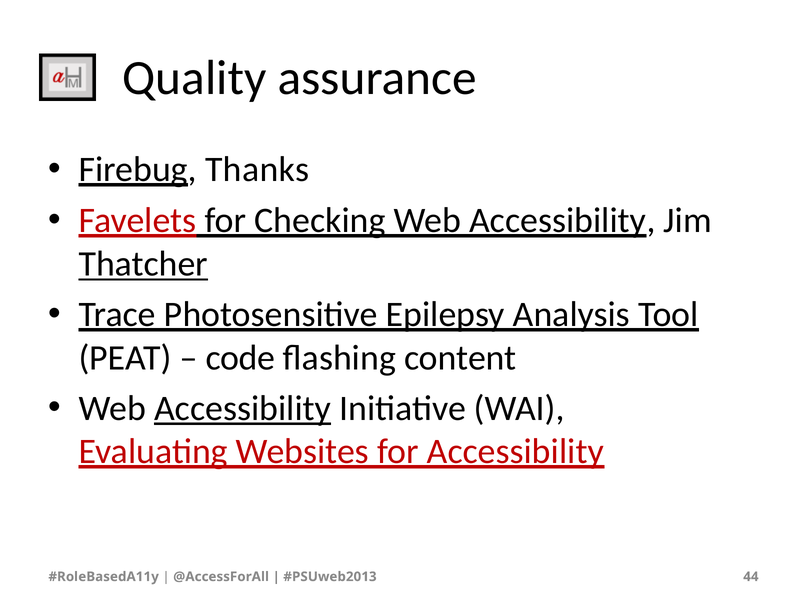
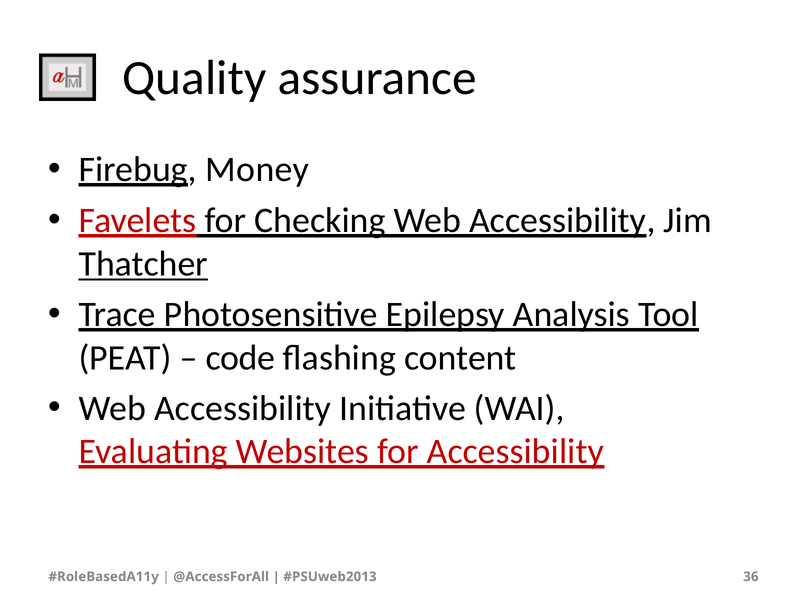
Thanks: Thanks -> Money (257, 169)
Accessibility underline: present -> none (243, 408)
44: 44 -> 36 (751, 577)
